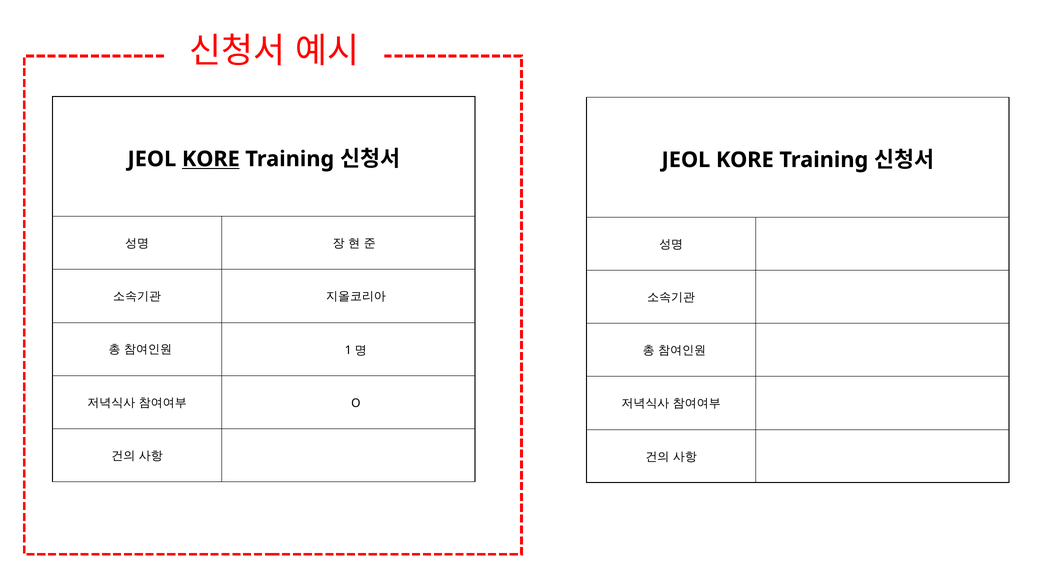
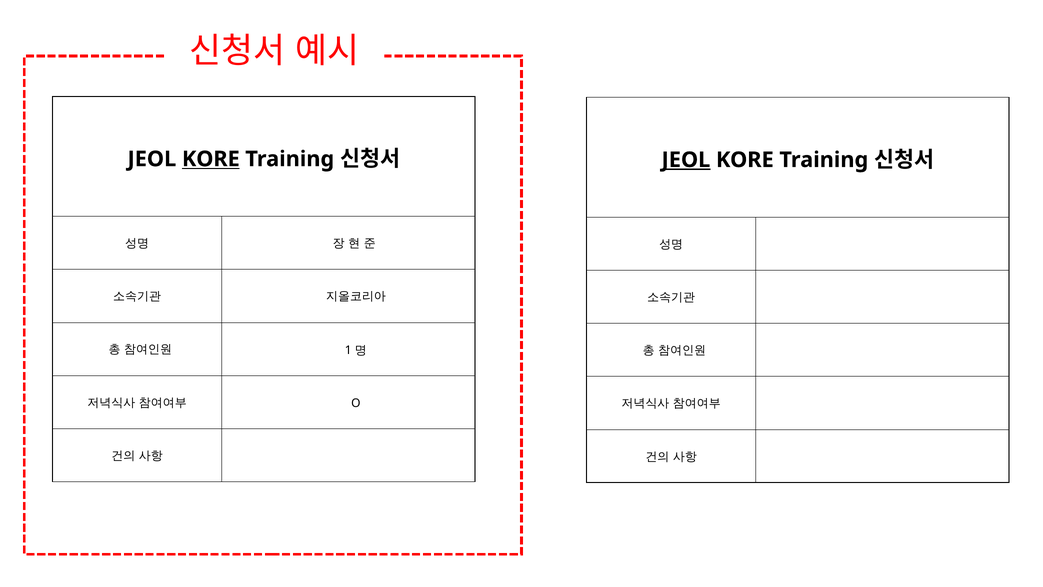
JEOL underline: none -> present (686, 160)
